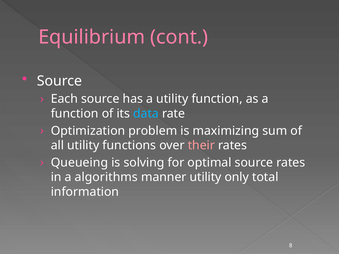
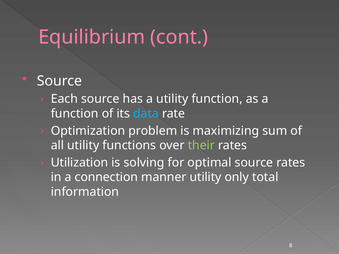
their colour: pink -> light green (201, 146)
Queueing: Queueing -> Utilization (80, 163)
algorithms: algorithms -> connection (106, 177)
